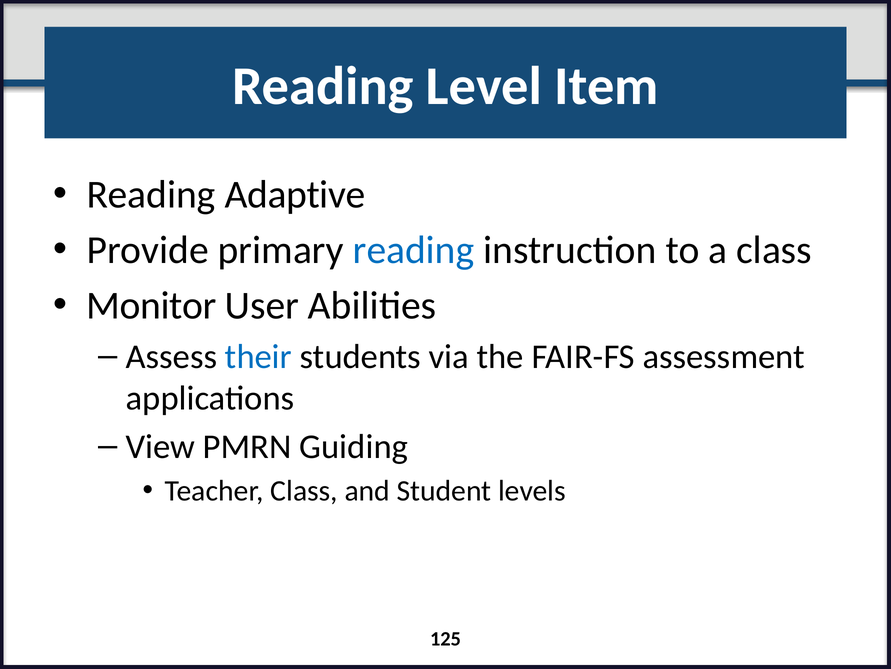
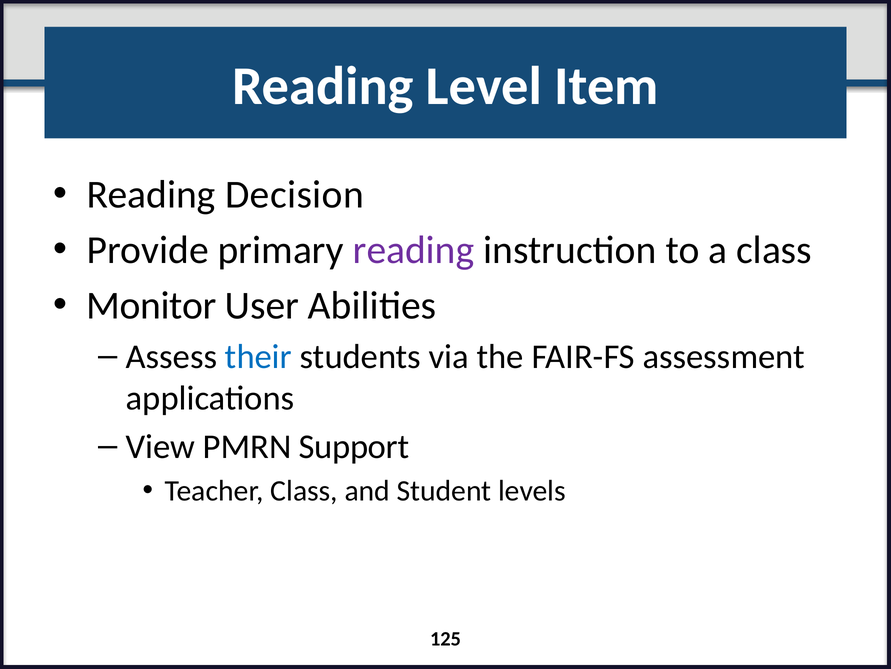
Adaptive: Adaptive -> Decision (295, 194)
reading colour: blue -> purple (414, 250)
Guiding: Guiding -> Support (354, 446)
